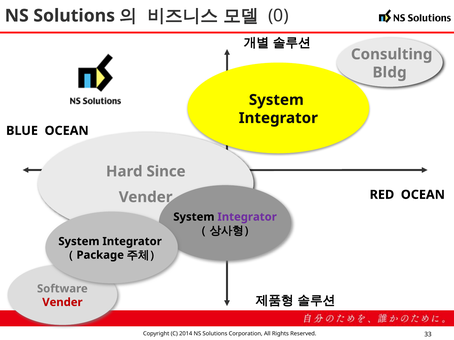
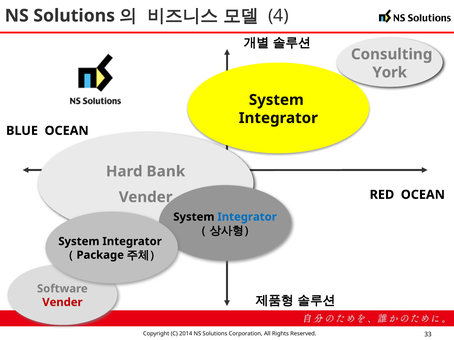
0: 0 -> 4 (278, 16)
Bldg: Bldg -> York (390, 73)
Since: Since -> Bank (166, 172)
Integrator colour: purple -> blue (247, 217)
